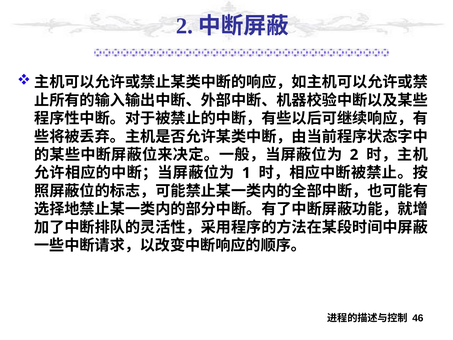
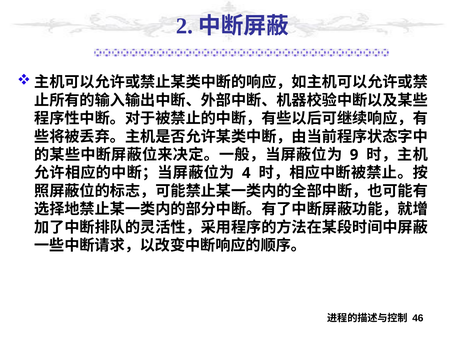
2: 2 -> 9 (354, 155)
1: 1 -> 4 (246, 173)
